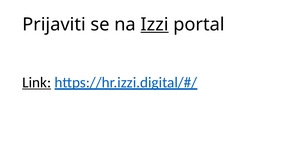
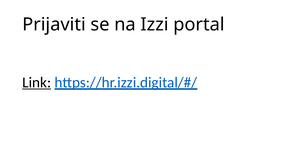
Izzi underline: present -> none (155, 24)
